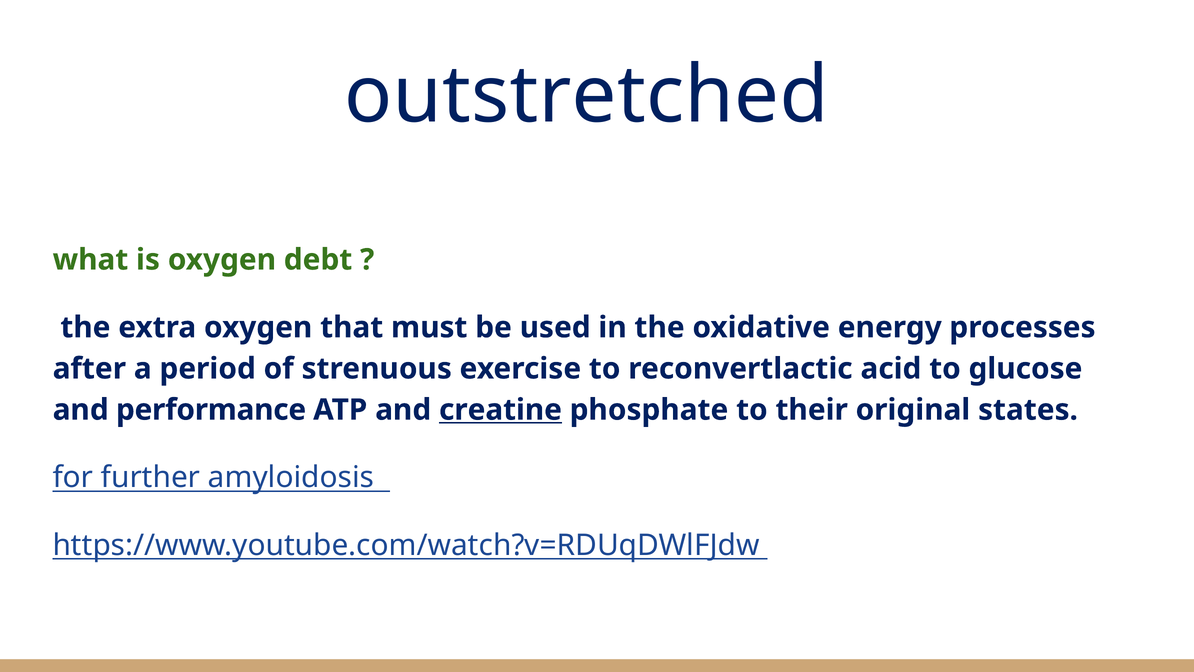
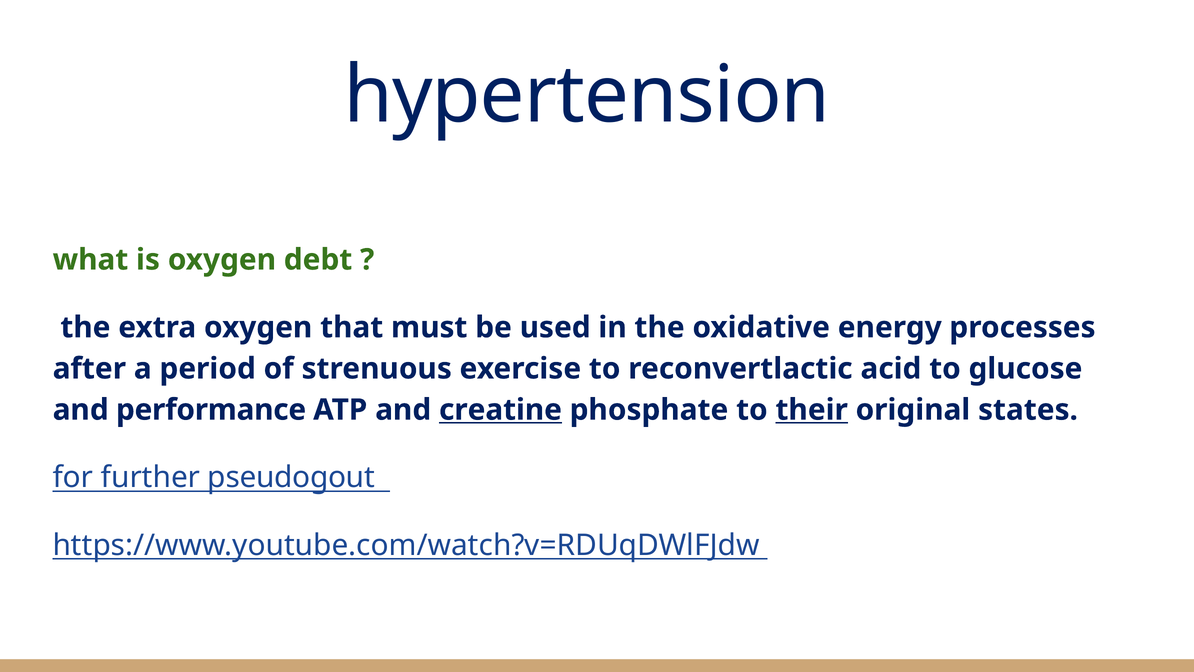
outstretched: outstretched -> hypertension (587, 96)
their underline: none -> present (812, 410)
amyloidosis: amyloidosis -> pseudogout (291, 477)
